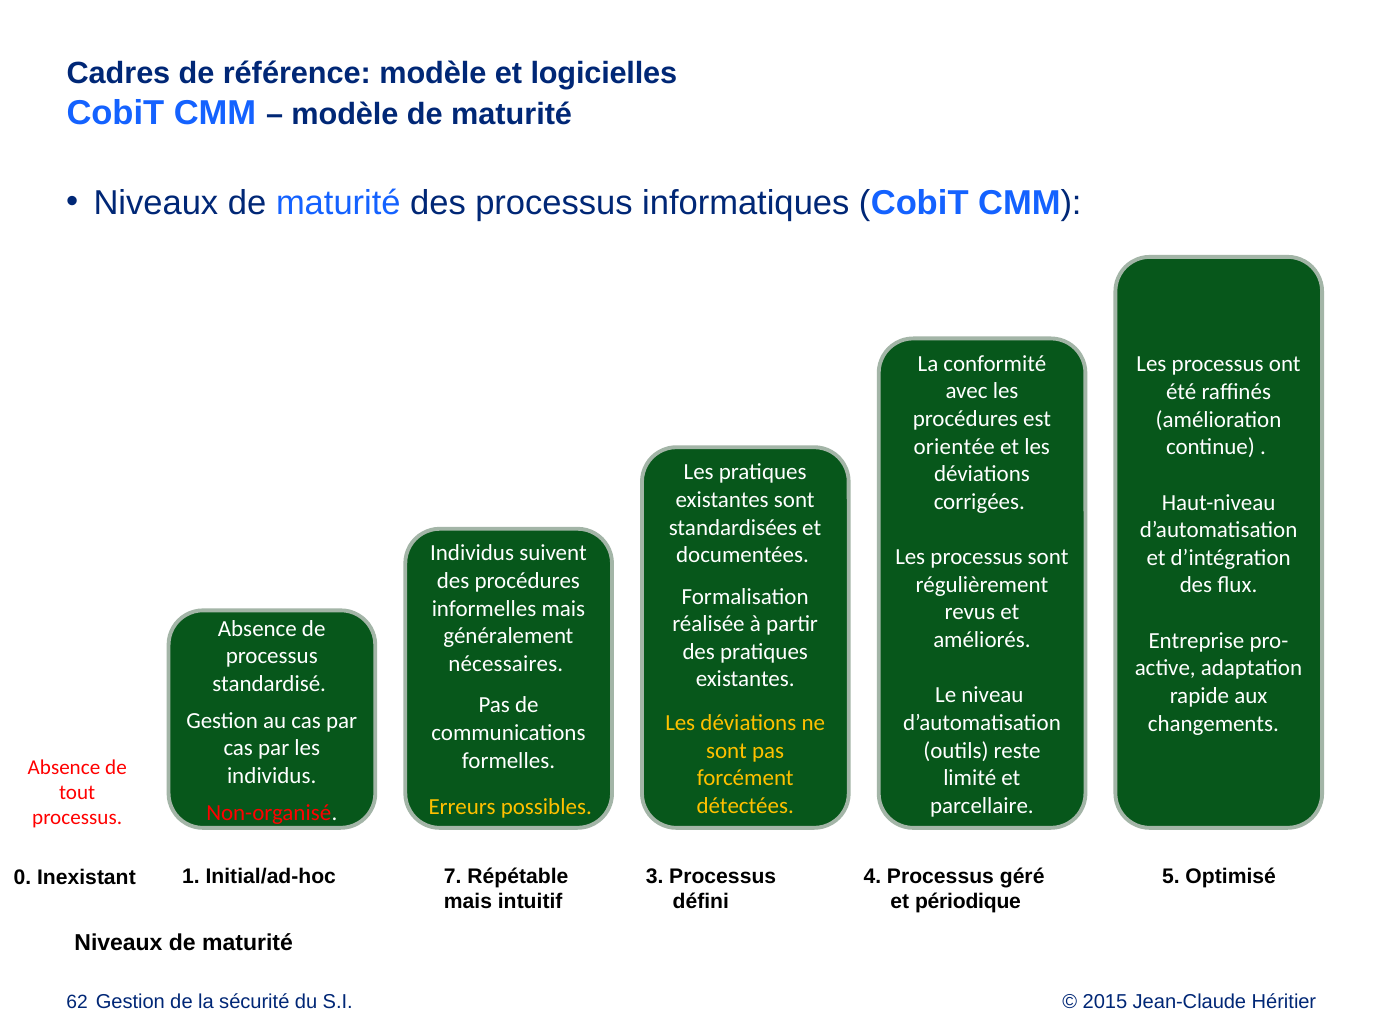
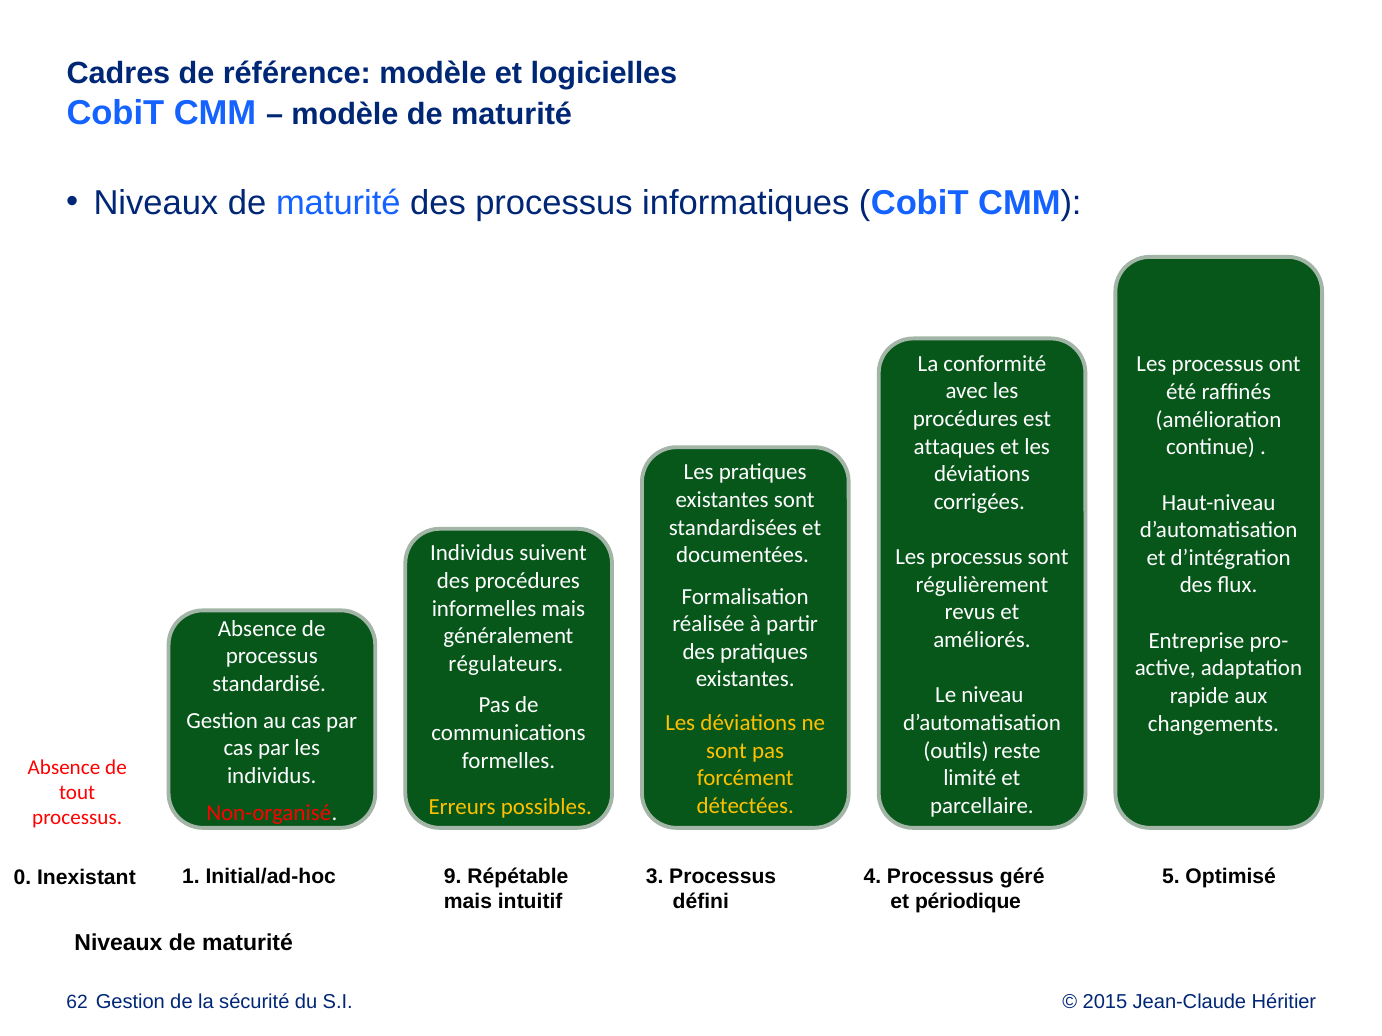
orientée: orientée -> attaques (954, 447)
nécessaires: nécessaires -> régulateurs (506, 664)
7: 7 -> 9 (453, 877)
